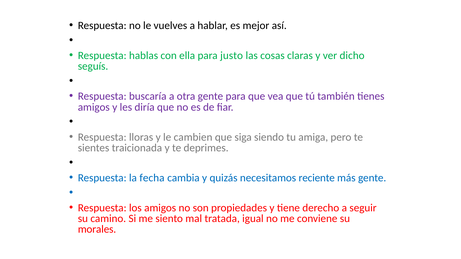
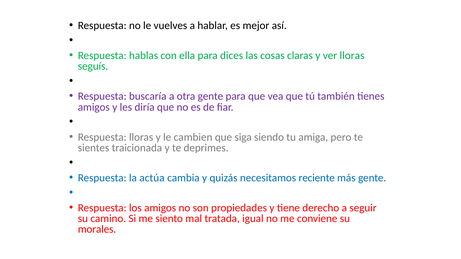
justo: justo -> dices (232, 56)
ver dicho: dicho -> lloras (352, 56)
fecha: fecha -> actúa (152, 178)
